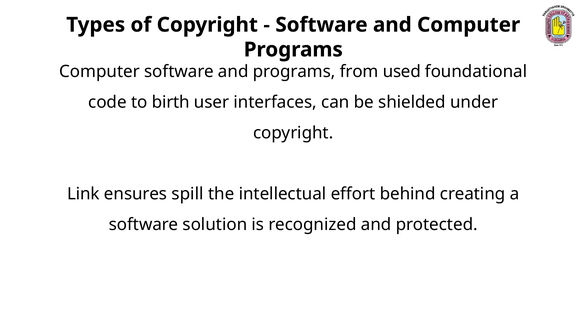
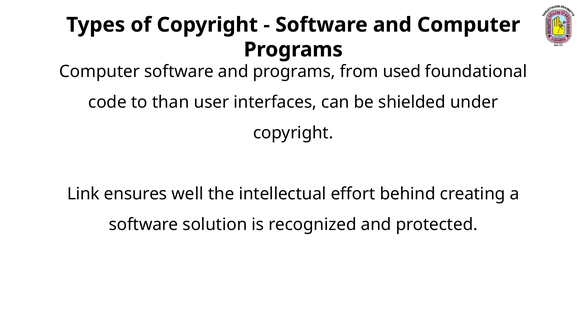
birth: birth -> than (171, 102)
spill: spill -> well (188, 194)
